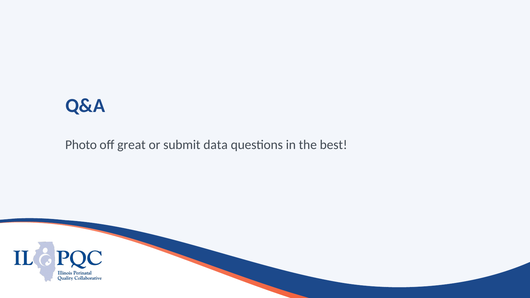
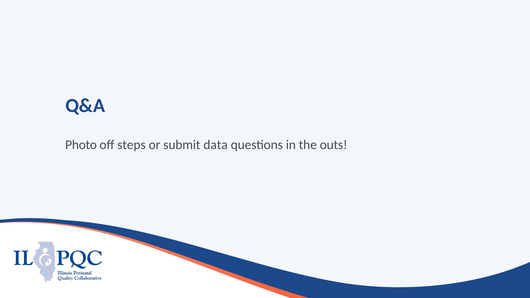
great: great -> steps (131, 145)
best: best -> outs (334, 145)
